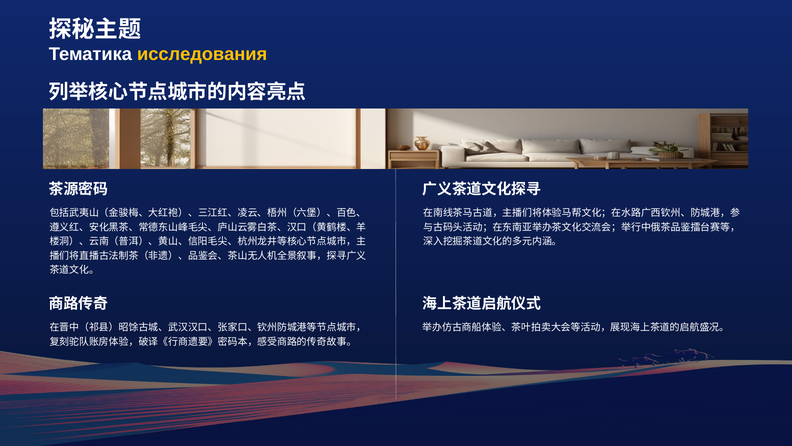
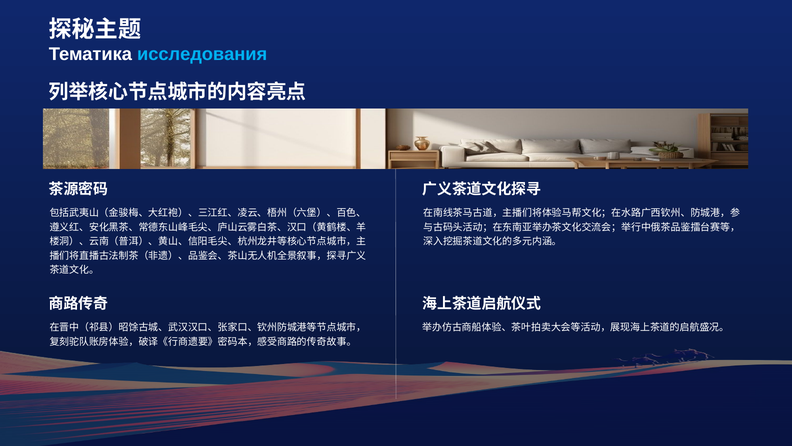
исследования colour: yellow -> light blue (202, 54)
